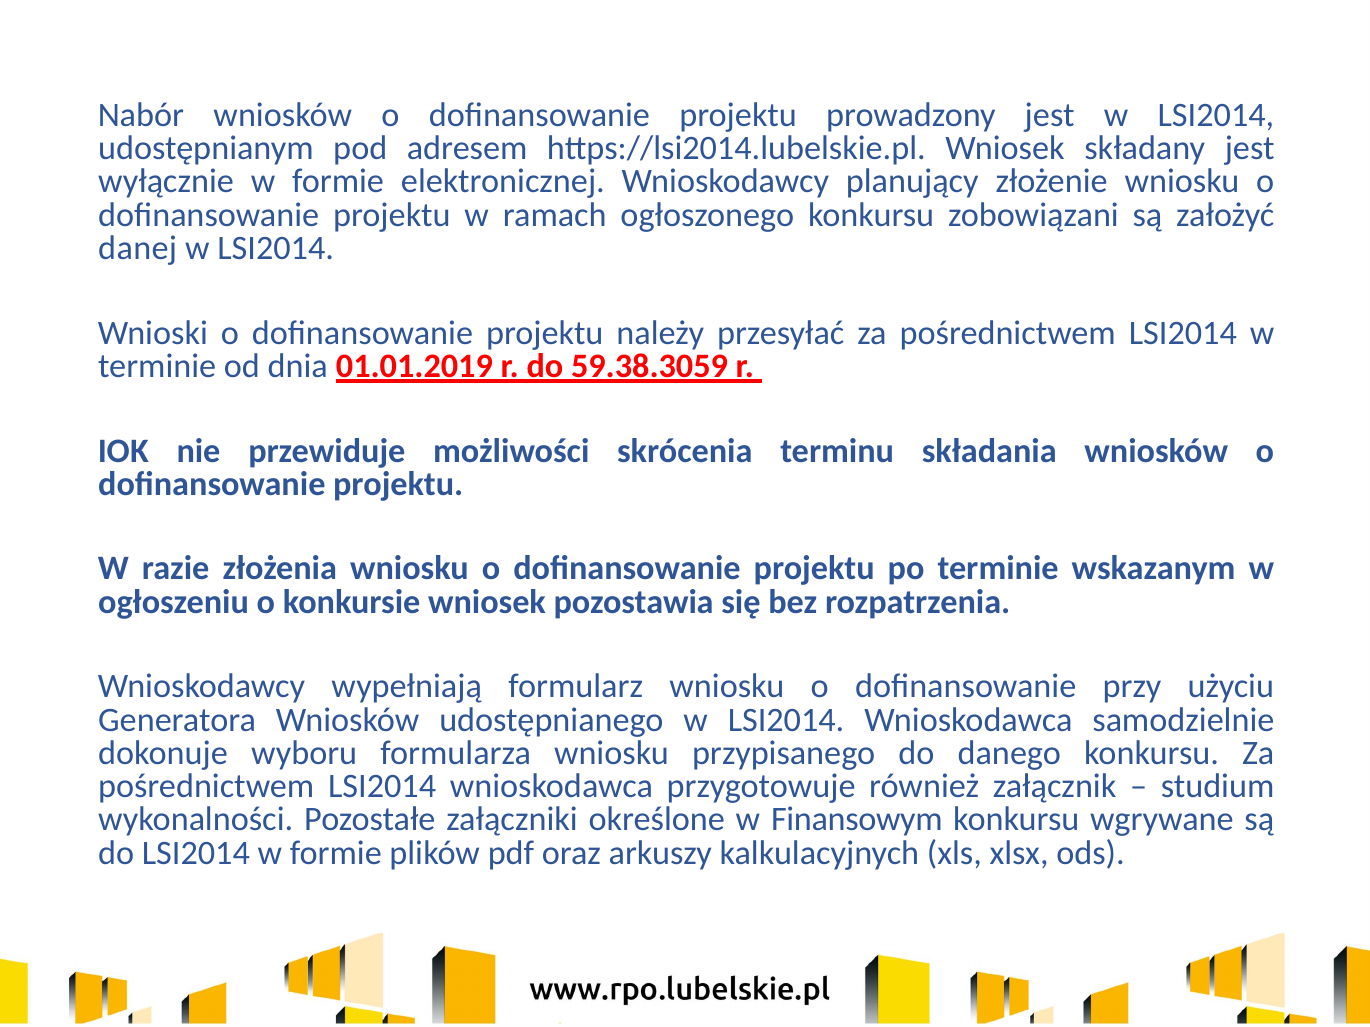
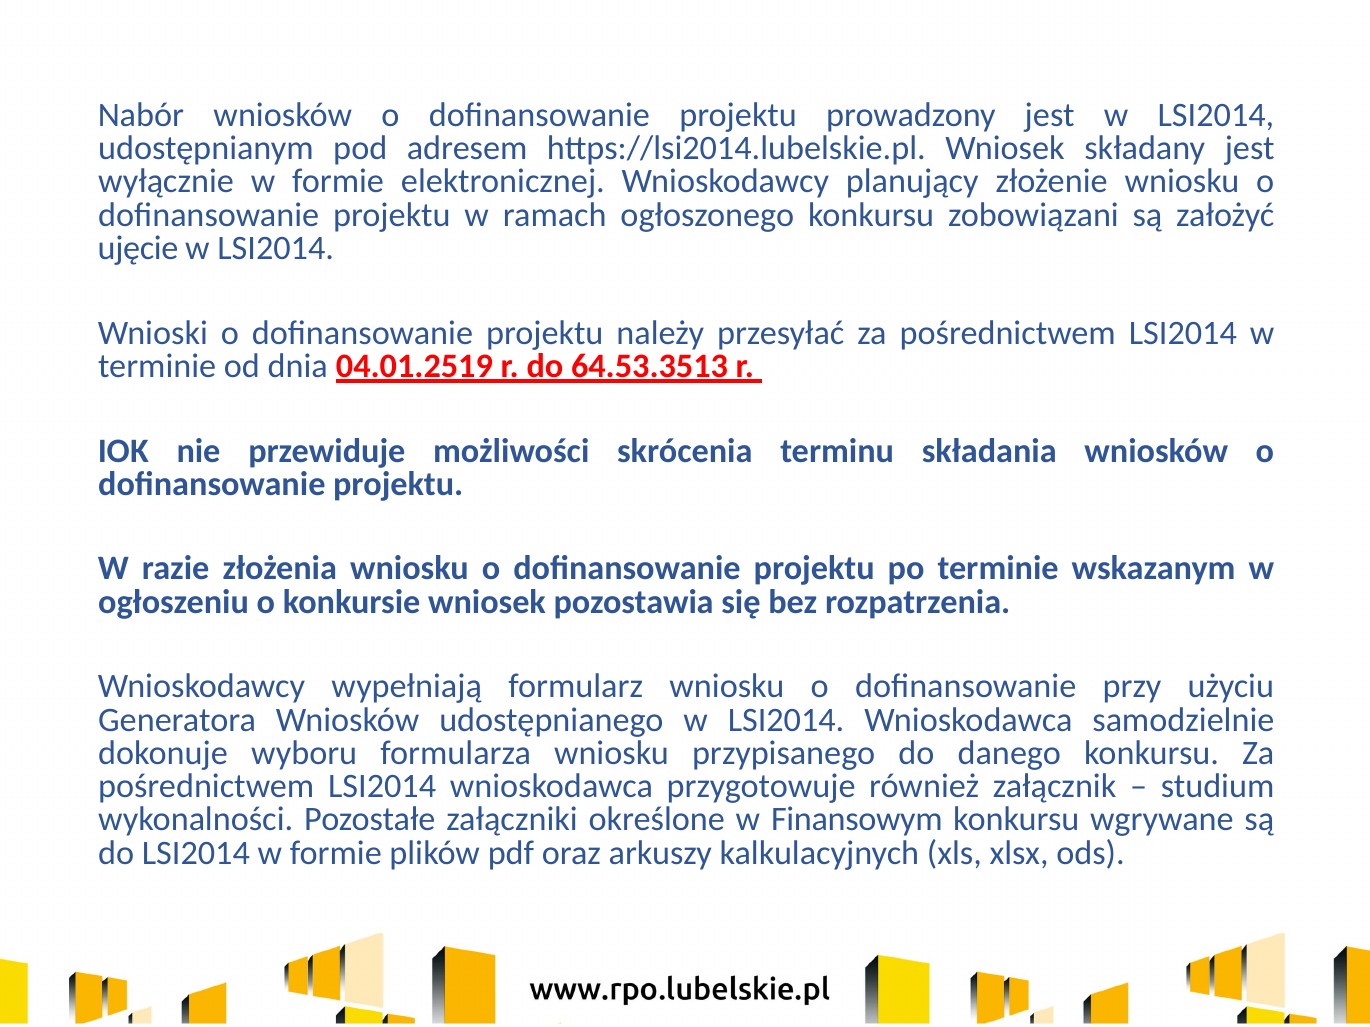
danej: danej -> ujęcie (138, 248)
01.01.2019: 01.01.2019 -> 04.01.2519 (414, 366)
59.38.3059: 59.38.3059 -> 64.53.3513 (650, 366)
